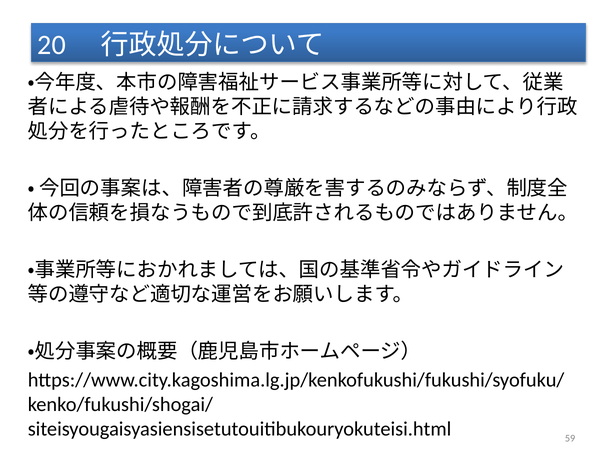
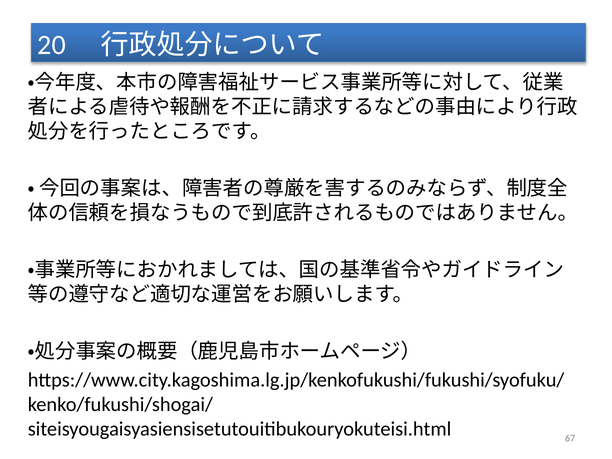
59: 59 -> 67 (570, 438)
